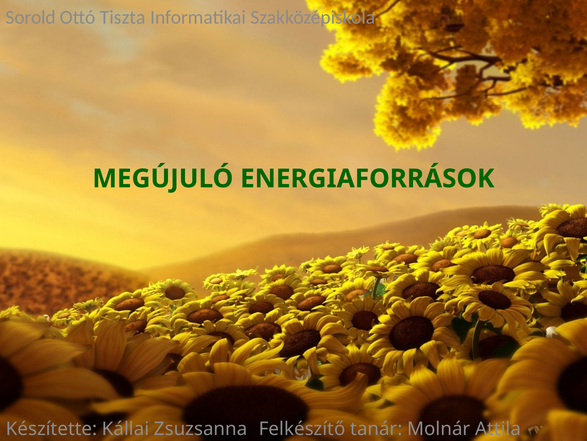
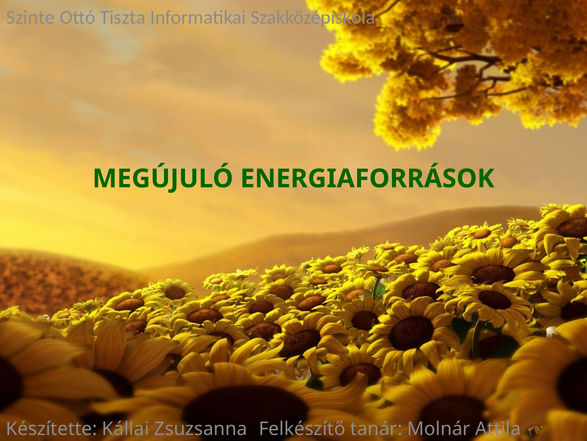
Sorold: Sorold -> Szinte (31, 17)
